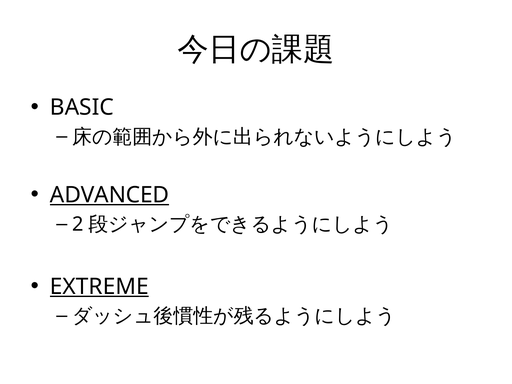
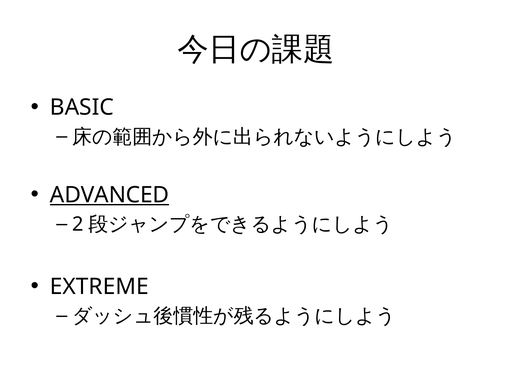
EXTREME underline: present -> none (99, 287)
